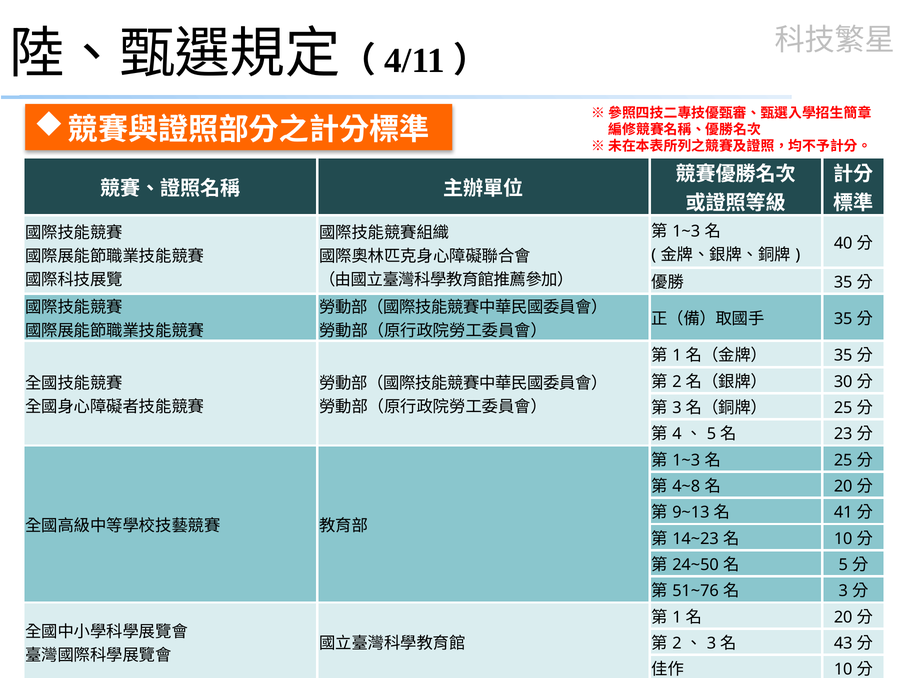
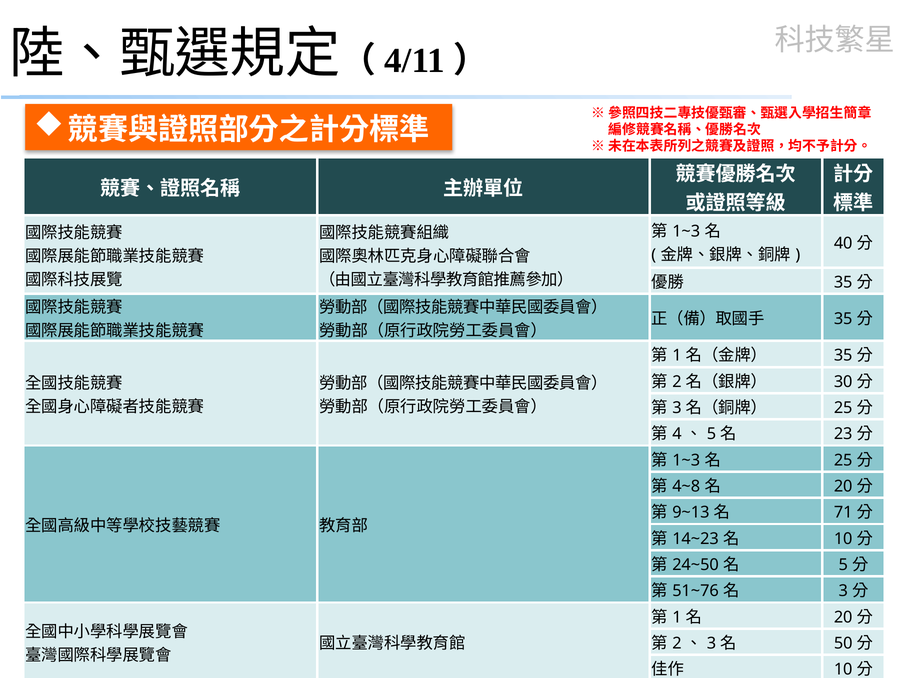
41: 41 -> 71 (843, 513)
43: 43 -> 50 (843, 643)
